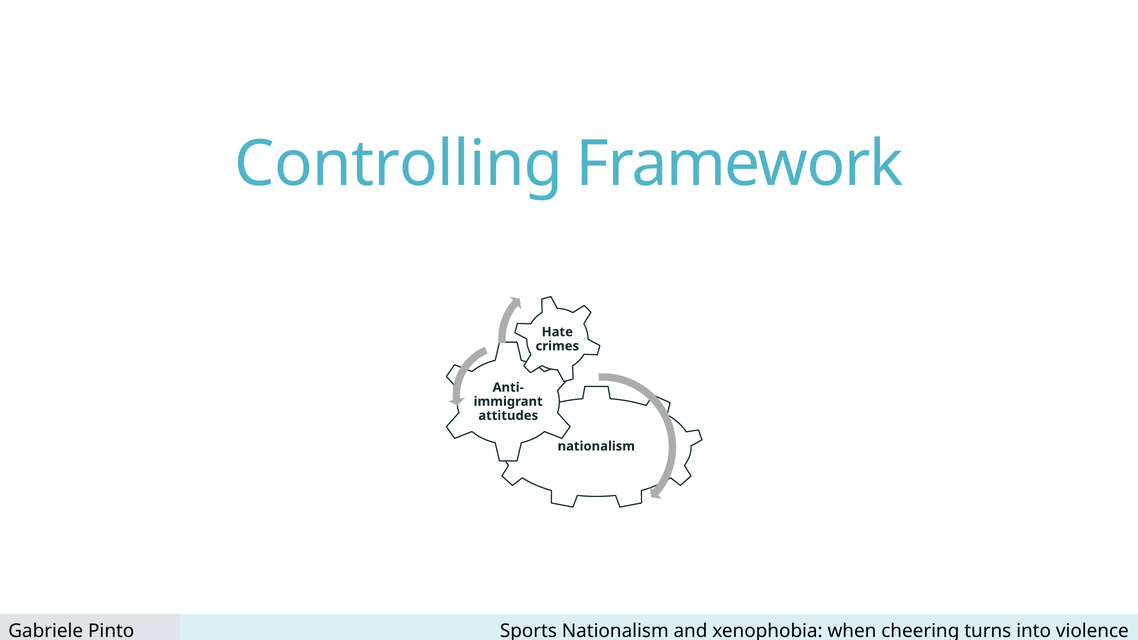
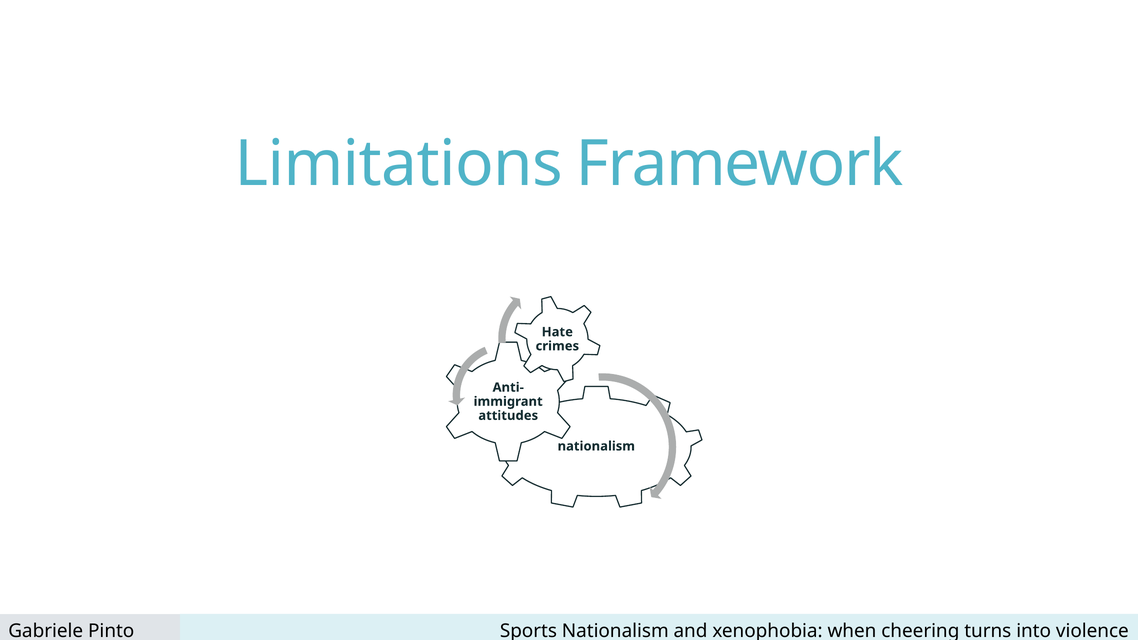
Controlling: Controlling -> Limitations (399, 164)
